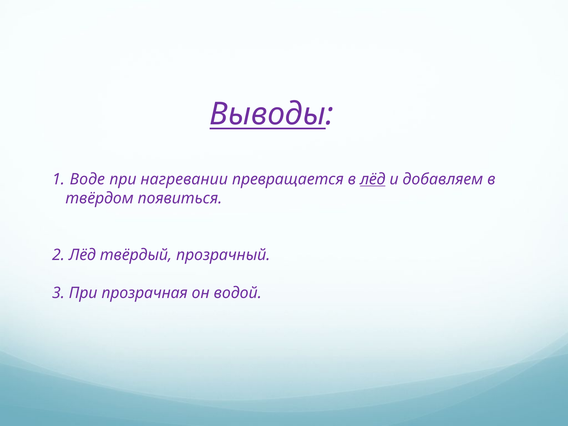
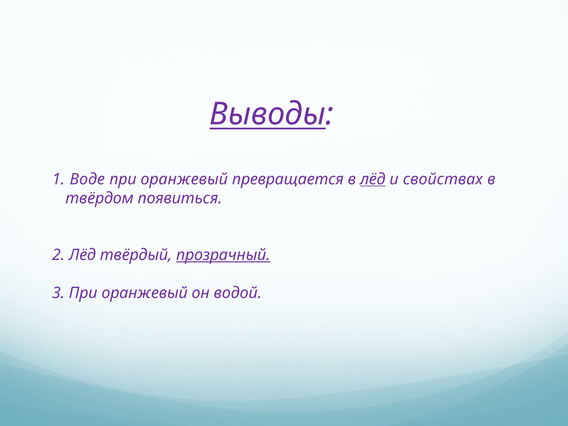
нагревании: нагревании -> оранжевый (184, 179)
добавляем: добавляем -> свойствах (443, 179)
прозрачный underline: none -> present (223, 255)
3 При прозрачная: прозрачная -> оранжевый (145, 293)
